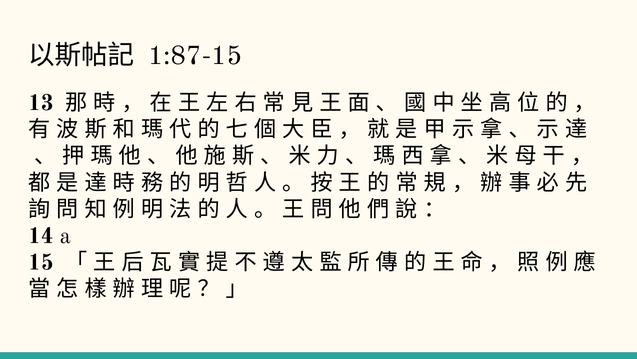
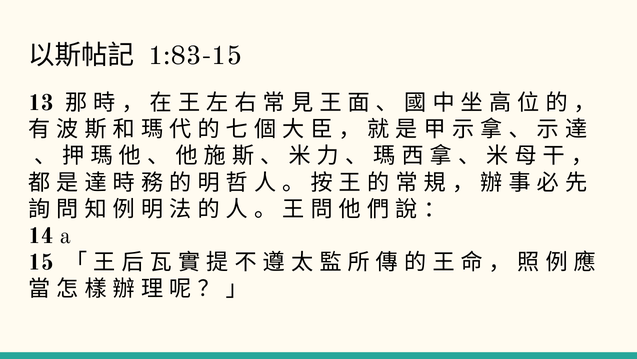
1:87-15: 1:87-15 -> 1:83-15 (195, 55)
